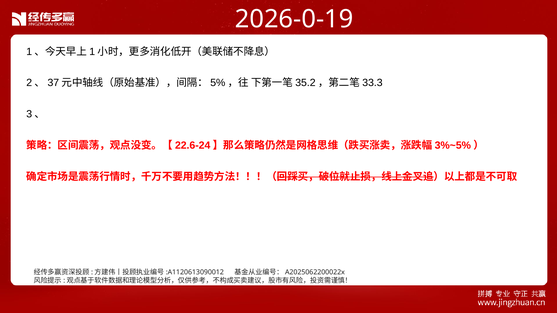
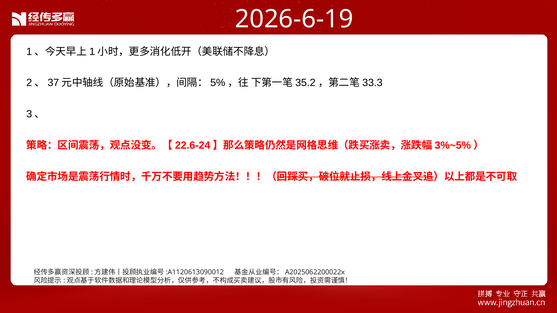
2026-0-19: 2026-0-19 -> 2026-6-19 (294, 19)
